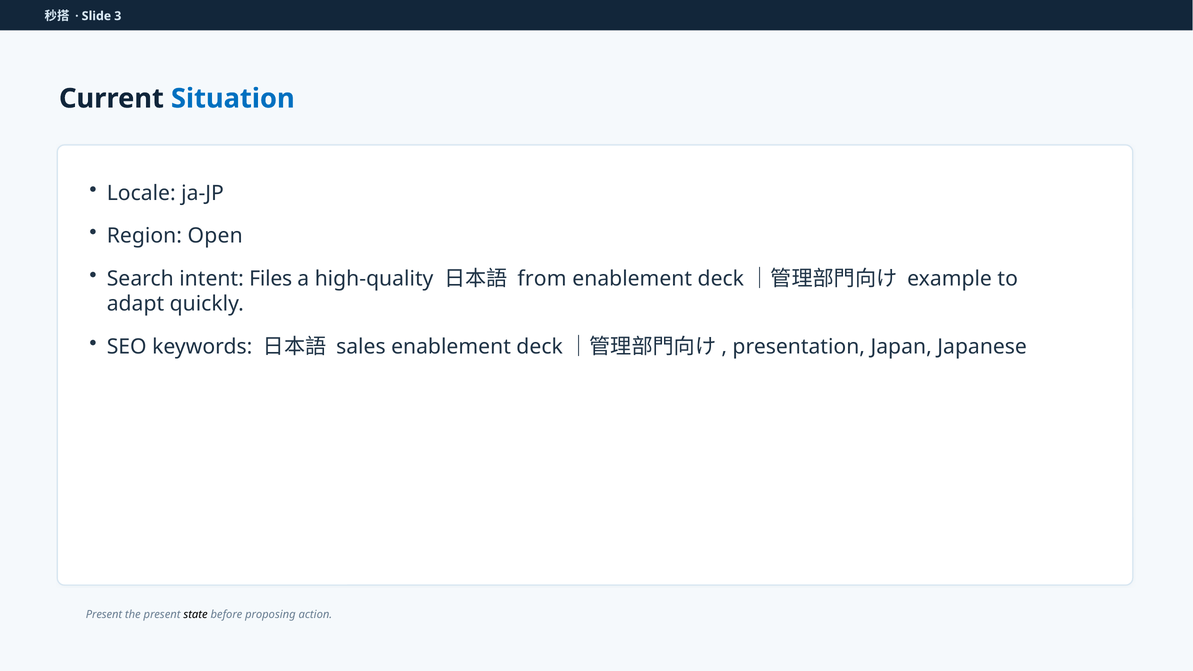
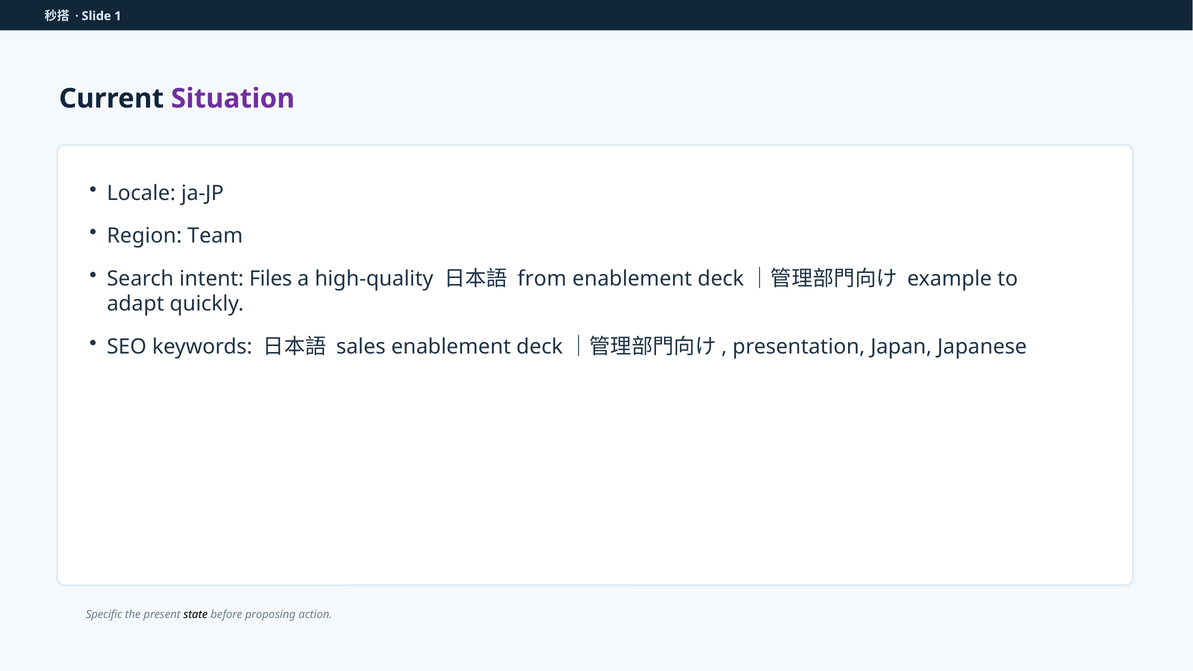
3: 3 -> 1 (118, 16)
Situation colour: blue -> purple (233, 99)
Open: Open -> Team (215, 236)
Present: Present -> Specific (104, 615)
